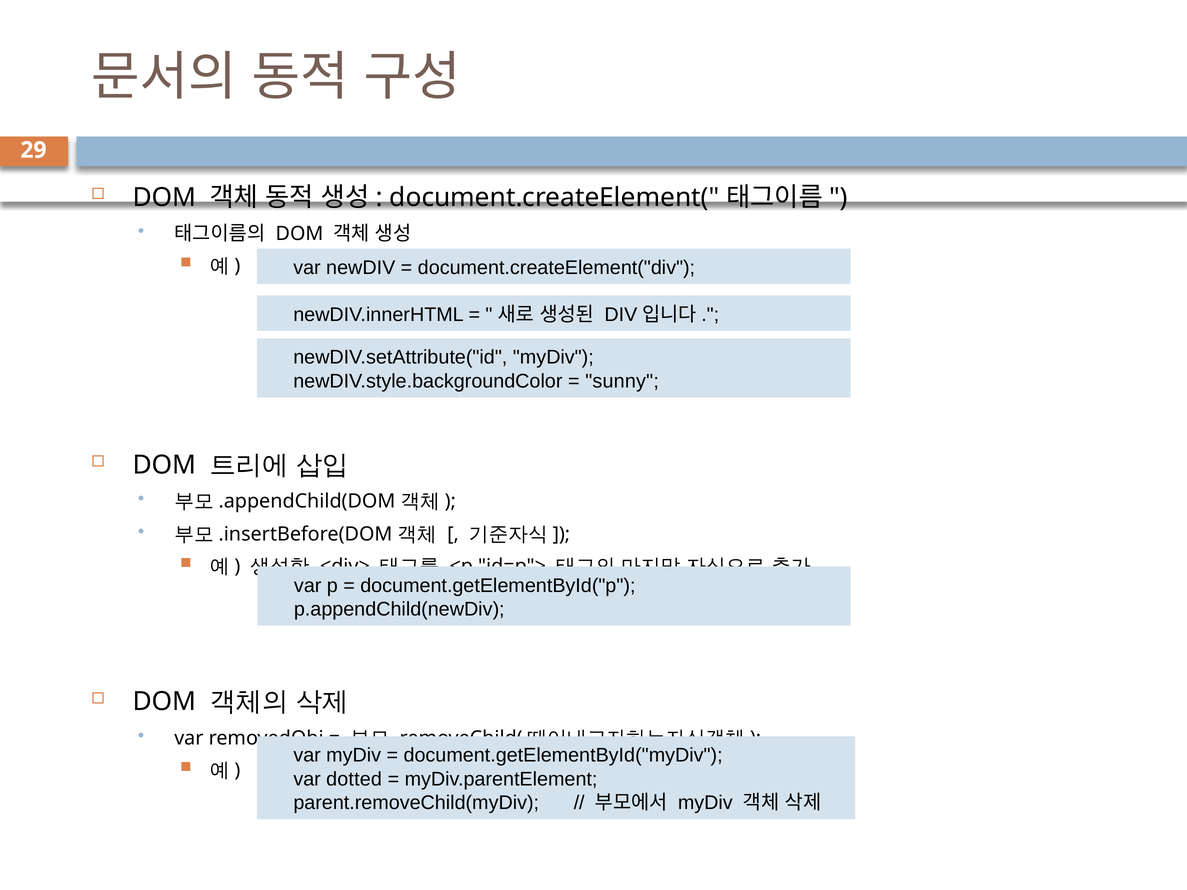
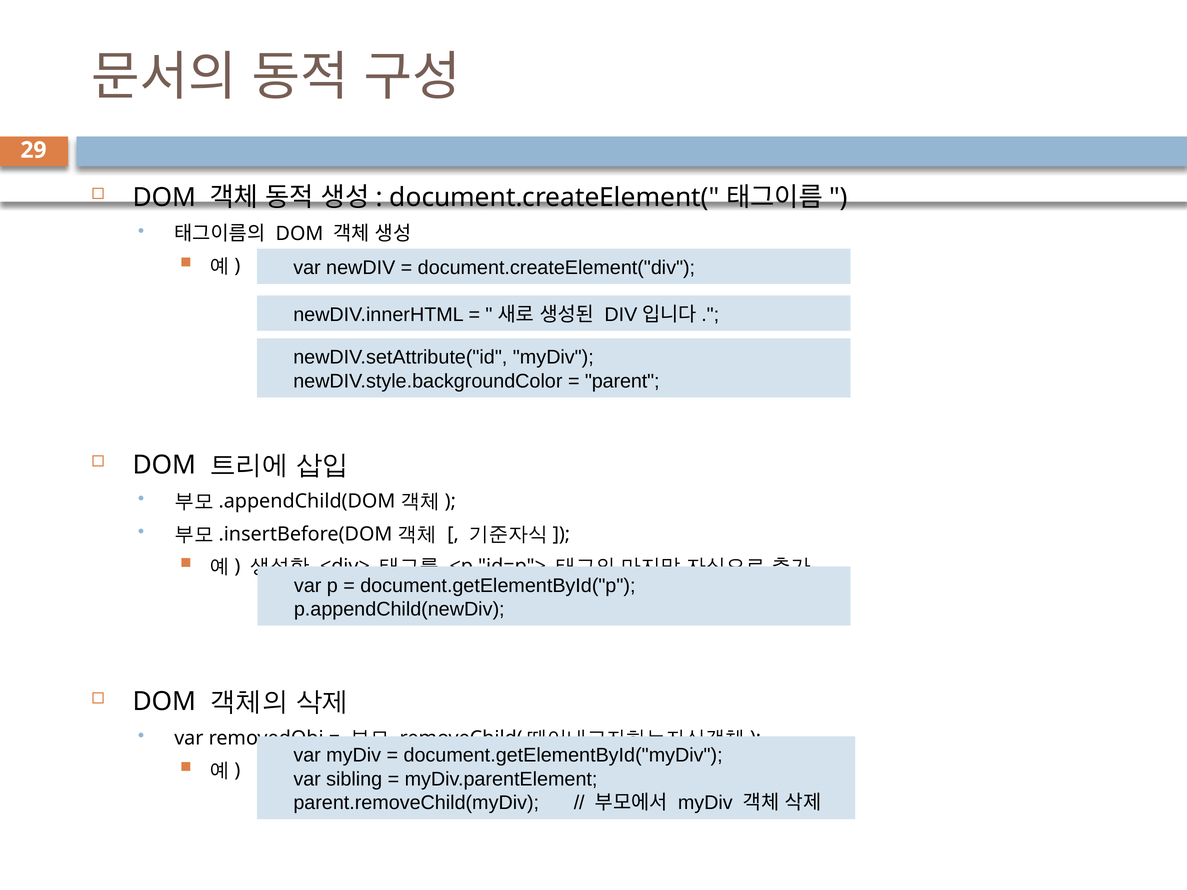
sunny: sunny -> parent (622, 381)
dotted: dotted -> sibling (354, 779)
